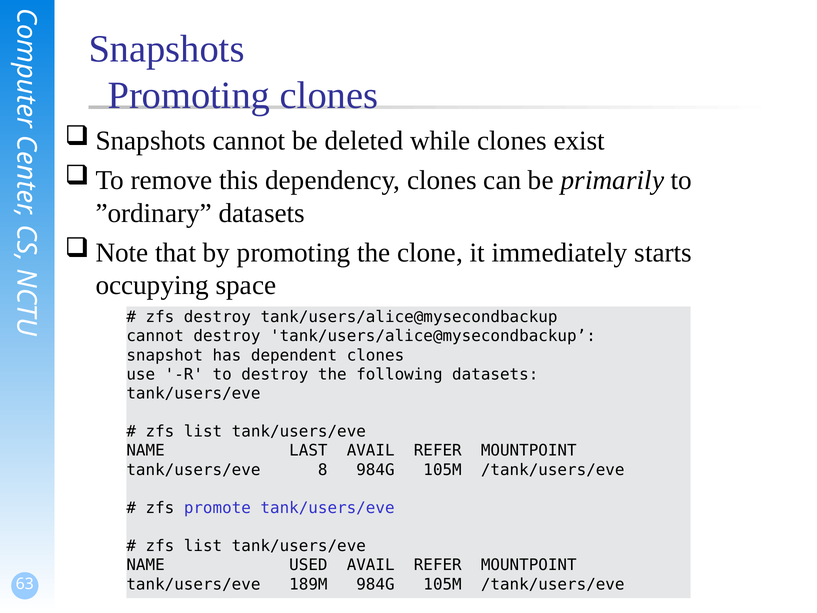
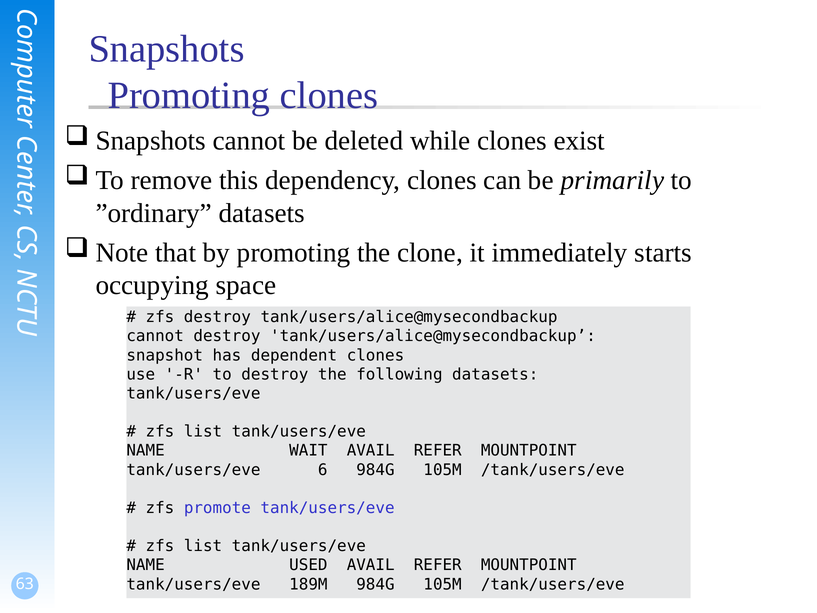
LAST: LAST -> WAIT (308, 451)
8: 8 -> 6 (323, 470)
